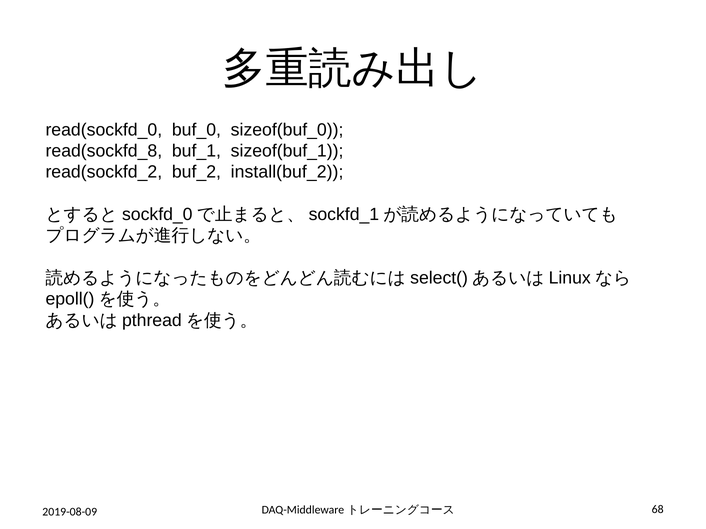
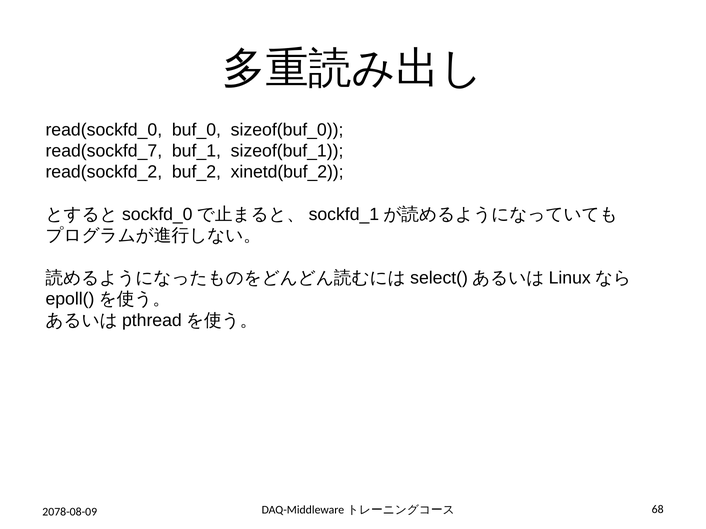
read(sockfd_8: read(sockfd_8 -> read(sockfd_7 (104, 151)
install(buf_2: install(buf_2 -> xinetd(buf_2 (287, 172)
2019-08-09: 2019-08-09 -> 2078-08-09 (70, 512)
